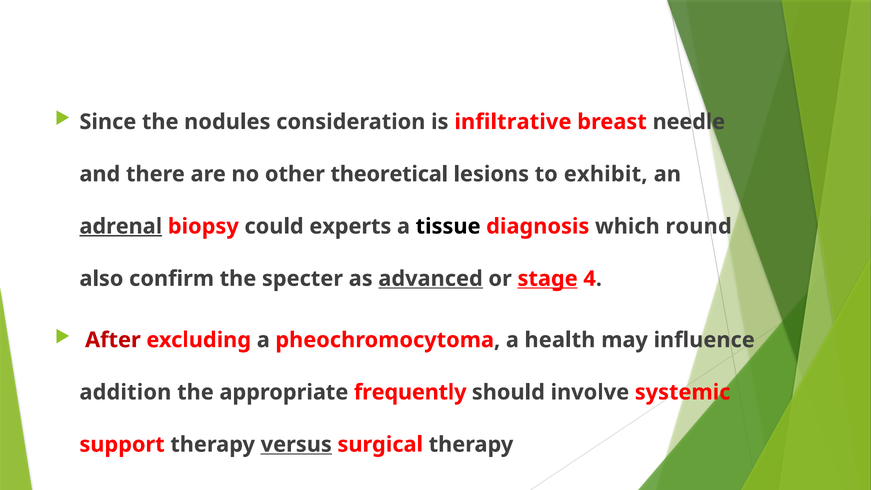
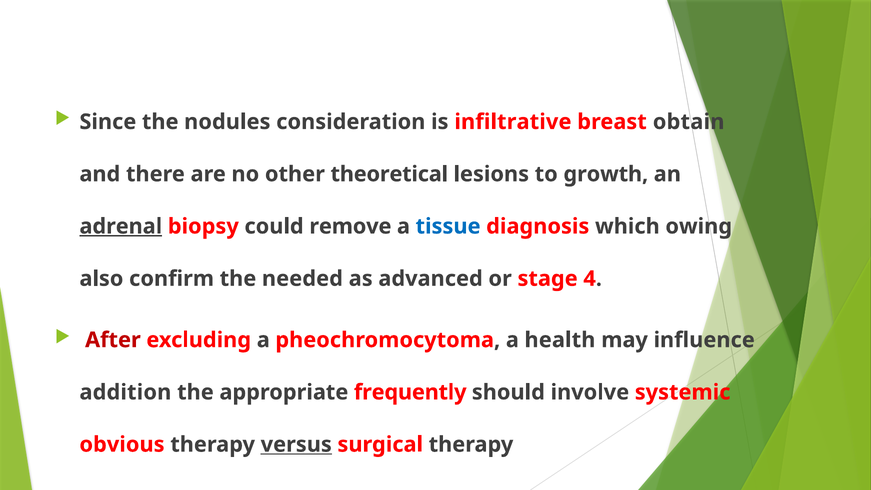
needle: needle -> obtain (689, 122)
exhibit: exhibit -> growth (606, 174)
experts: experts -> remove (350, 226)
tissue colour: black -> blue (448, 226)
round: round -> owing (699, 226)
specter: specter -> needed (302, 279)
advanced underline: present -> none (431, 279)
stage underline: present -> none (548, 279)
support: support -> obvious (122, 444)
